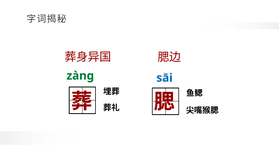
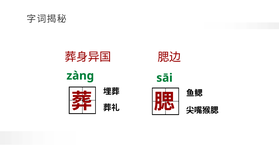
sāi colour: blue -> green (164, 78)
